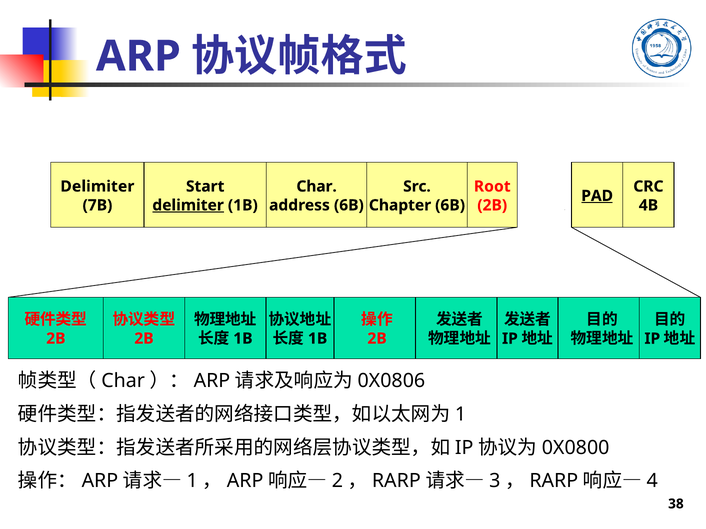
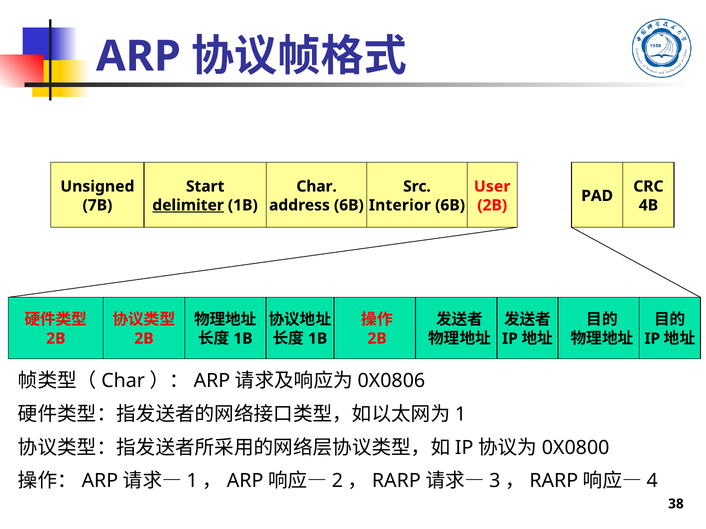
Delimiter: Delimiter -> Unsigned (97, 187)
Root: Root -> User (492, 187)
PAD underline: present -> none (597, 196)
Chapter: Chapter -> Interior (400, 205)
